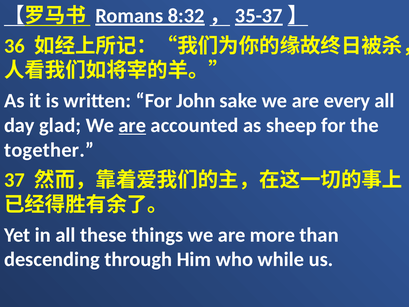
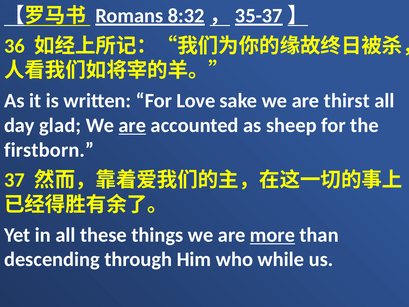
John: John -> Love (196, 101)
every: every -> thirst (347, 101)
together: together -> firstborn (49, 150)
more underline: none -> present (272, 235)
